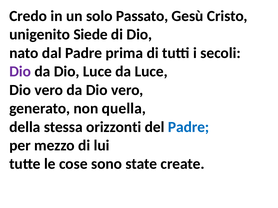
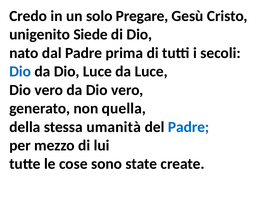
Passato: Passato -> Pregare (142, 16)
Dio colour: purple -> blue (20, 72)
orizzonti: orizzonti -> umanità (114, 127)
